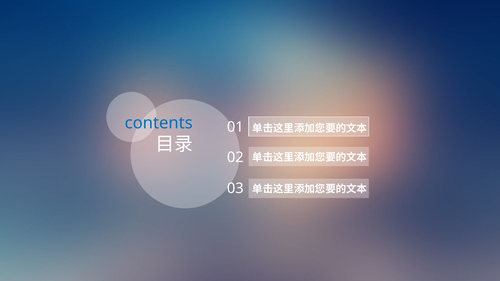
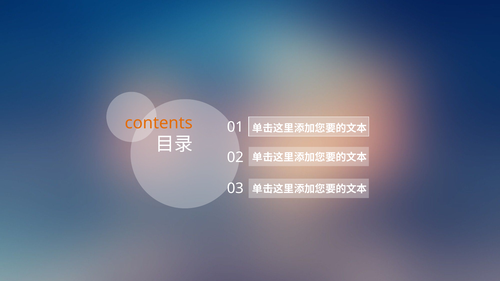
contents colour: blue -> orange (159, 123)
